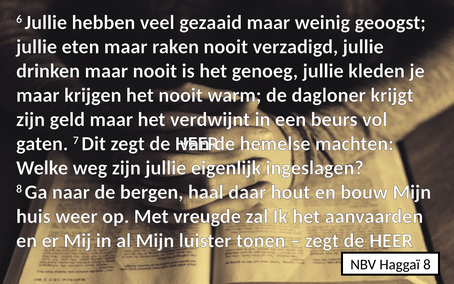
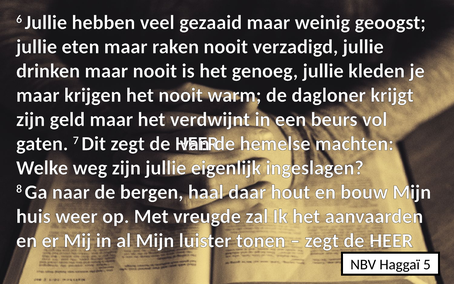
Haggaï 8: 8 -> 5 (427, 264)
